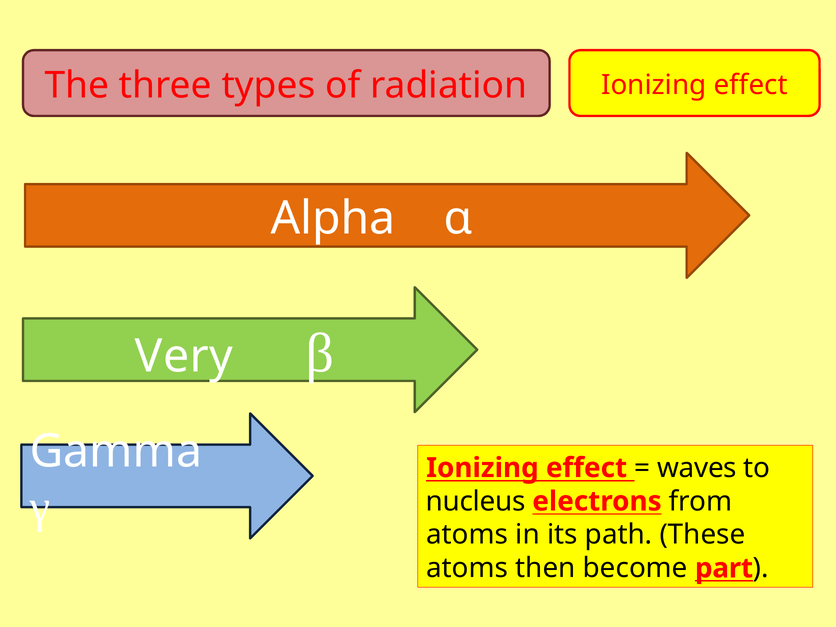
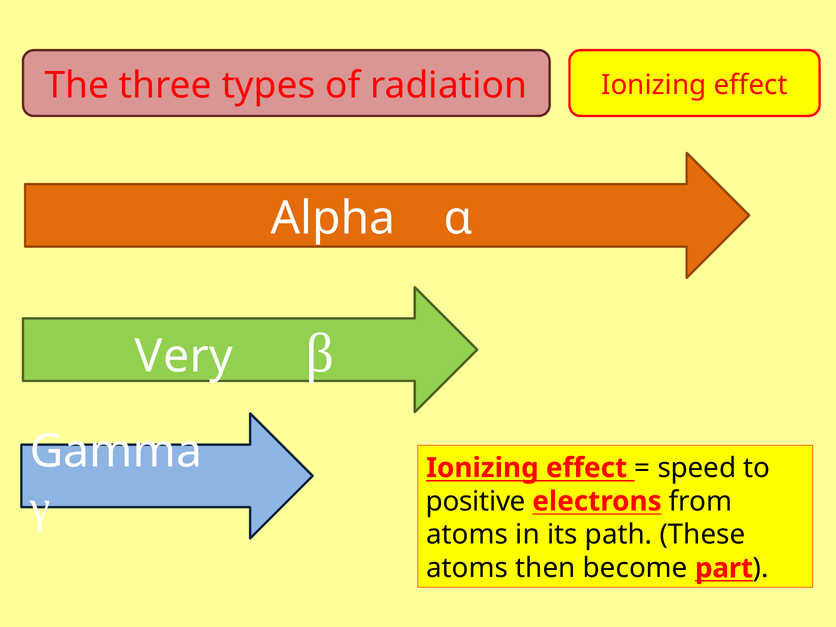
waves: waves -> speed (697, 468)
nucleus: nucleus -> positive (476, 501)
